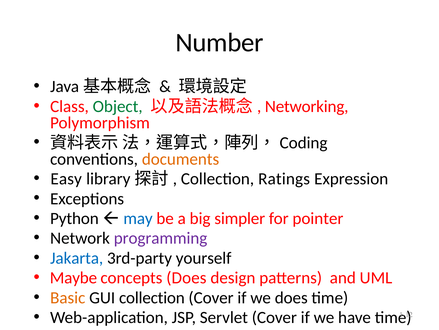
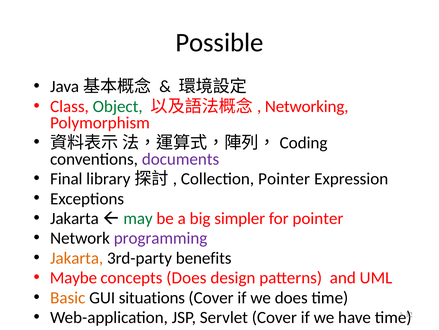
Number: Number -> Possible (219, 42)
documents colour: orange -> purple (181, 159)
Easy: Easy -> Final (66, 178)
Collection Ratings: Ratings -> Pointer (284, 178)
Python: Python -> Jakarta (74, 218)
may colour: blue -> green (138, 218)
Jakarta colour: blue -> orange (77, 258)
yourself: yourself -> benefits (204, 258)
GUI collection: collection -> situations (152, 297)
